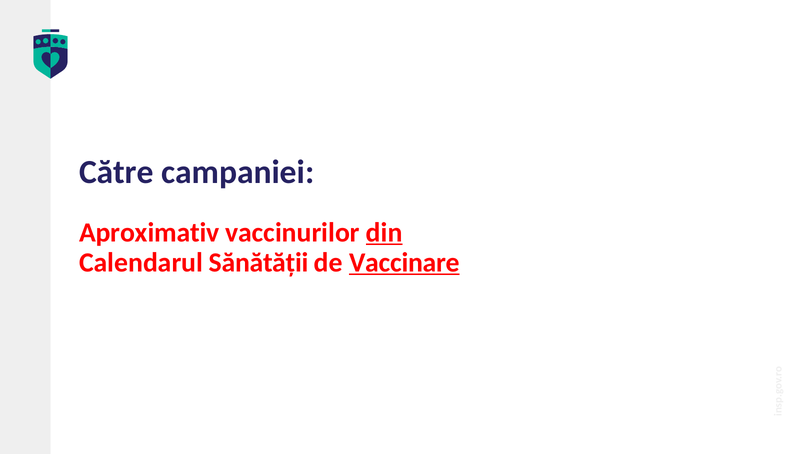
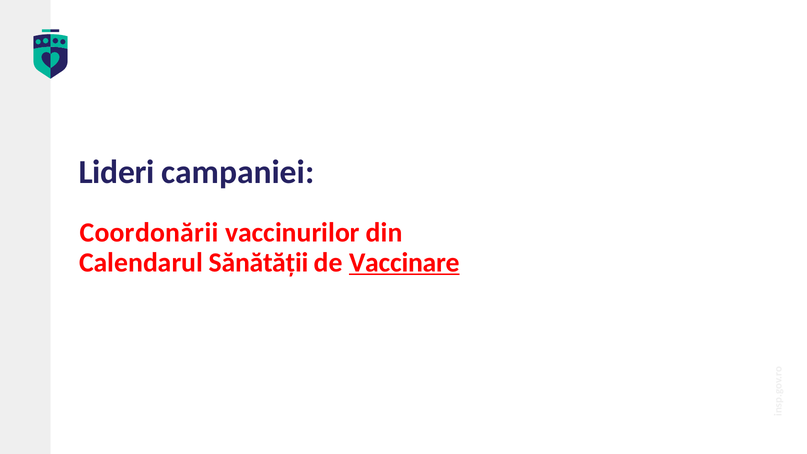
Către: Către -> Lideri (117, 172)
Aproximativ: Aproximativ -> Coordonării (149, 233)
din underline: present -> none (384, 233)
